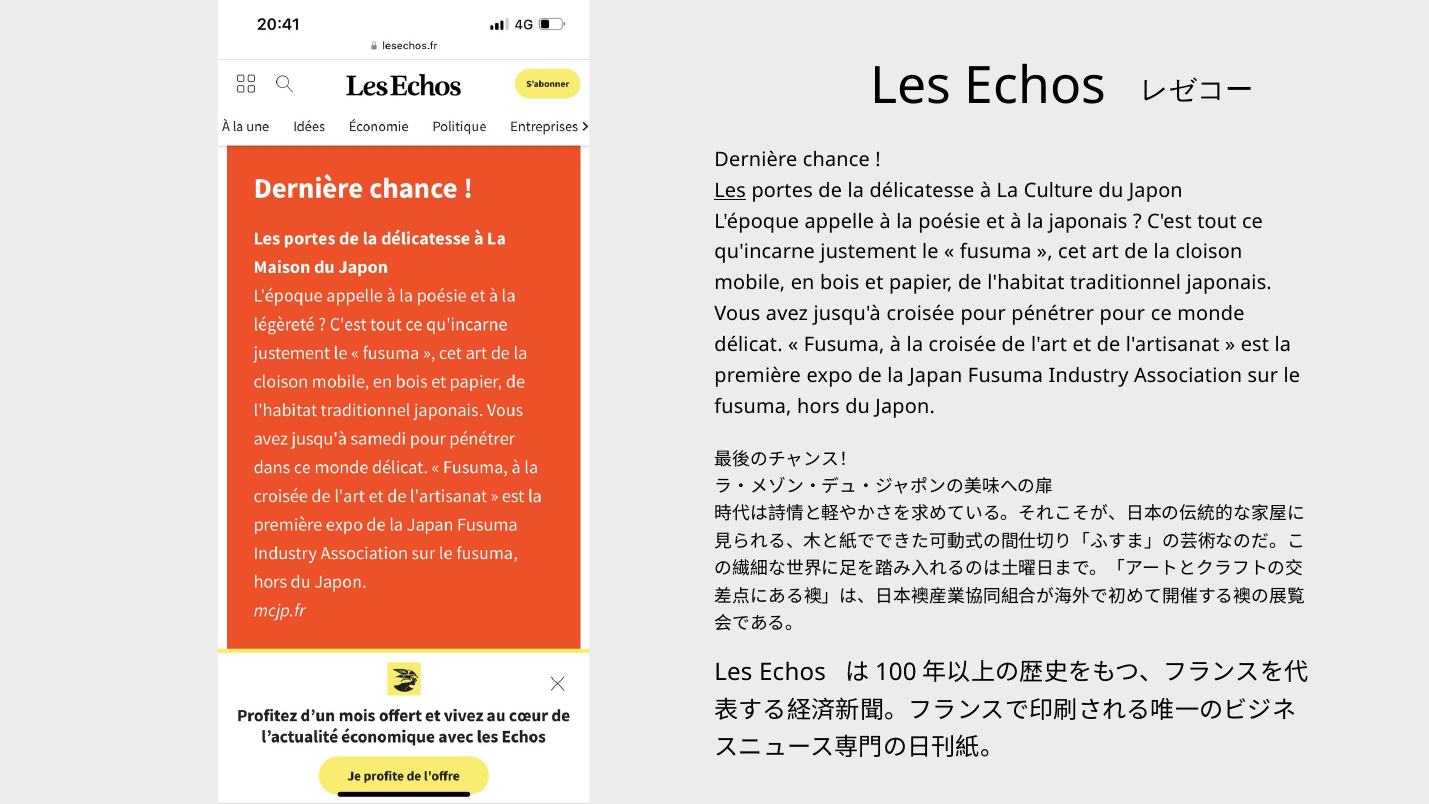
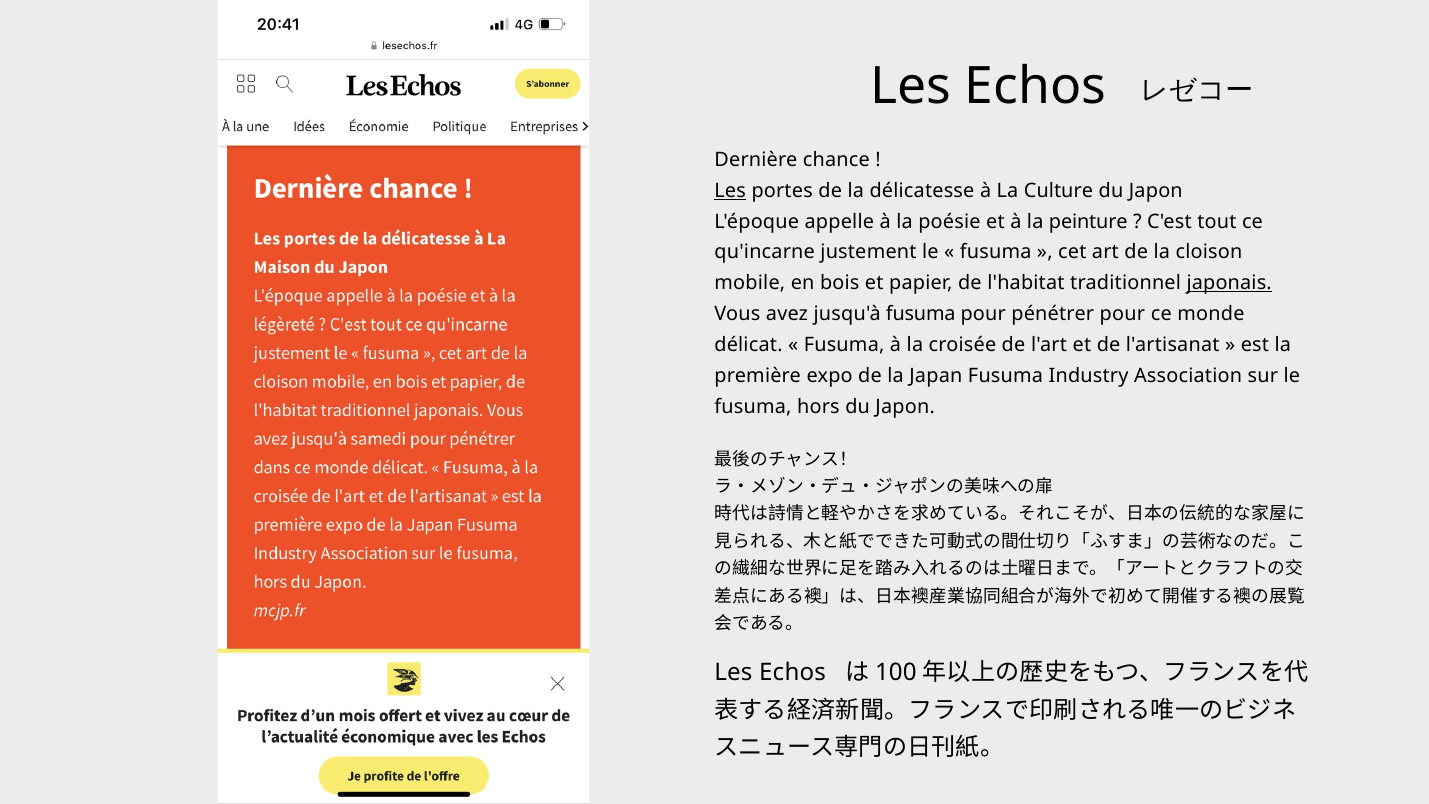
la japonais: japonais -> peinture (1088, 221)
japonais underline: none -> present (1229, 283)
jusqu'à croisée: croisée -> fusuma (921, 314)
